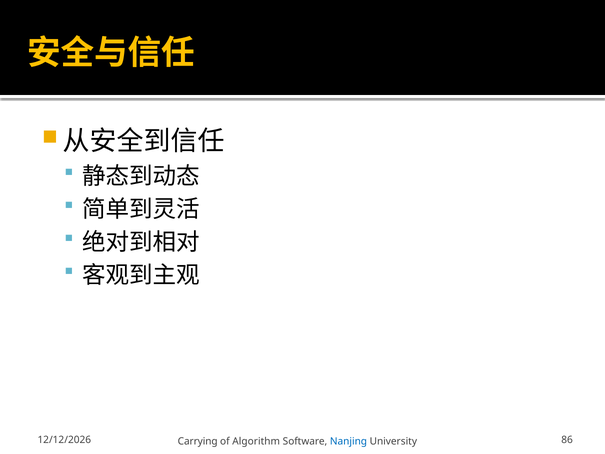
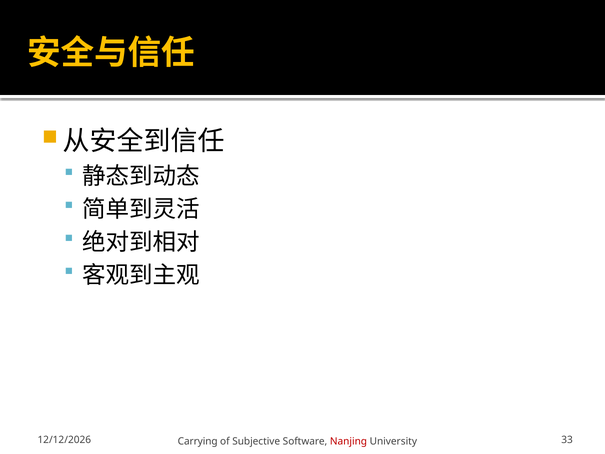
Algorithm: Algorithm -> Subjective (256, 441)
Nanjing colour: blue -> red (349, 441)
86: 86 -> 33 (567, 440)
